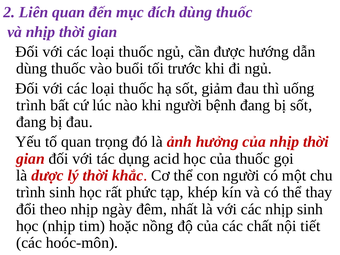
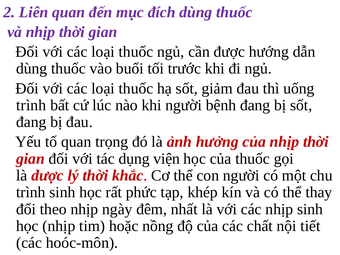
acid: acid -> viện (167, 159)
